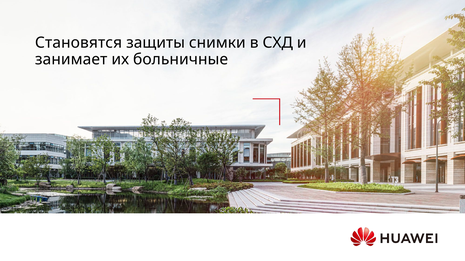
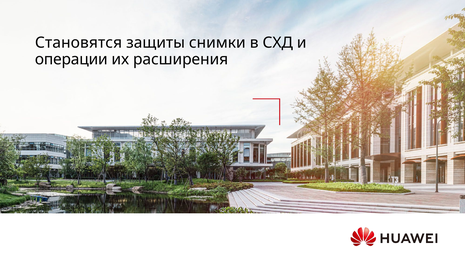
занимает: занимает -> операции (71, 60)
больничные: больничные -> расширения (181, 60)
